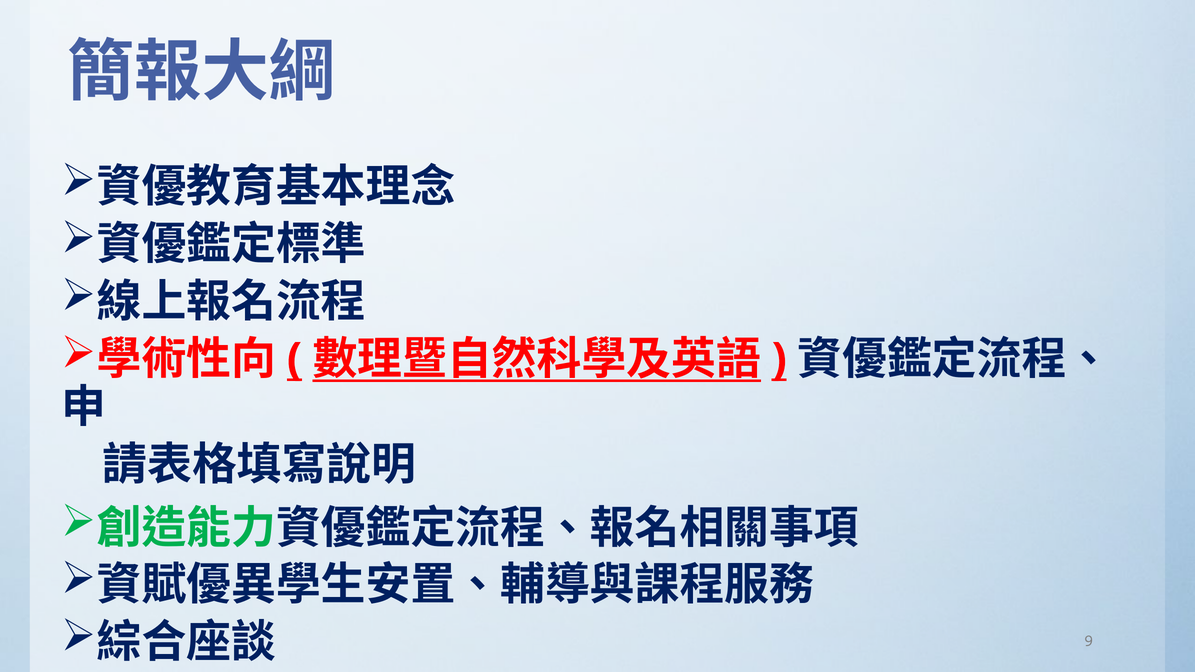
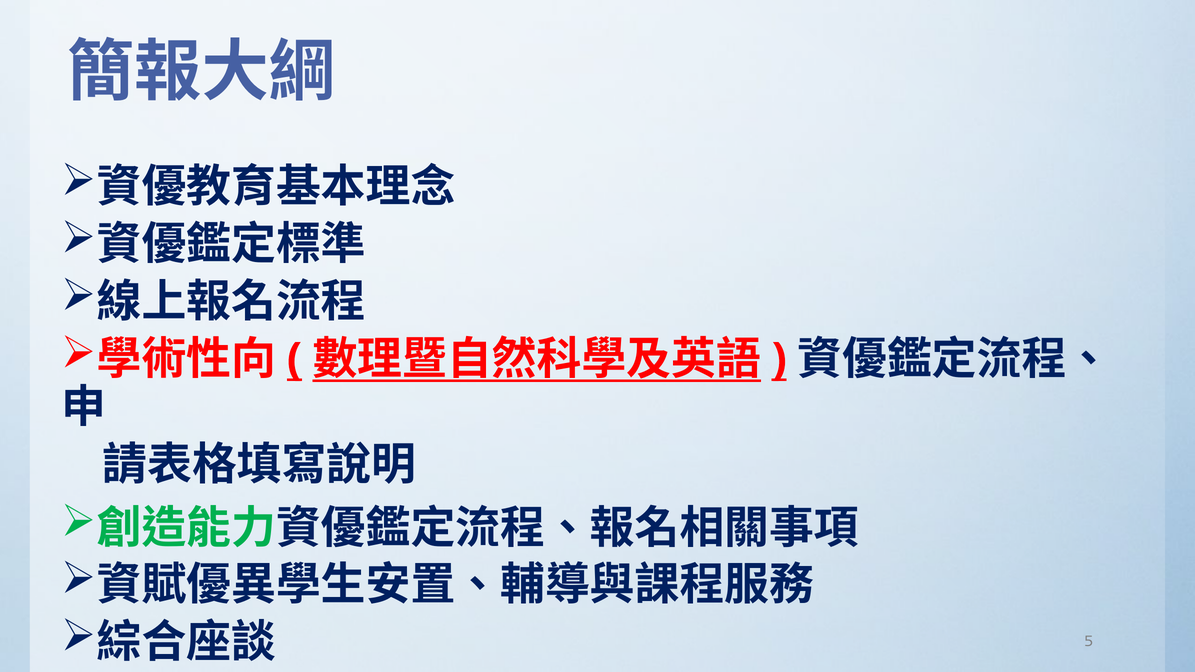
9: 9 -> 5 (1089, 642)
